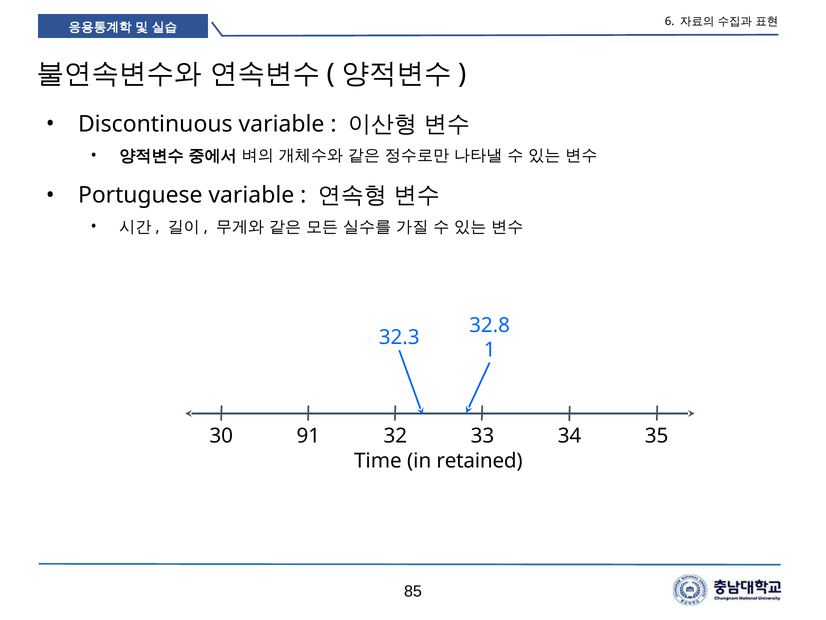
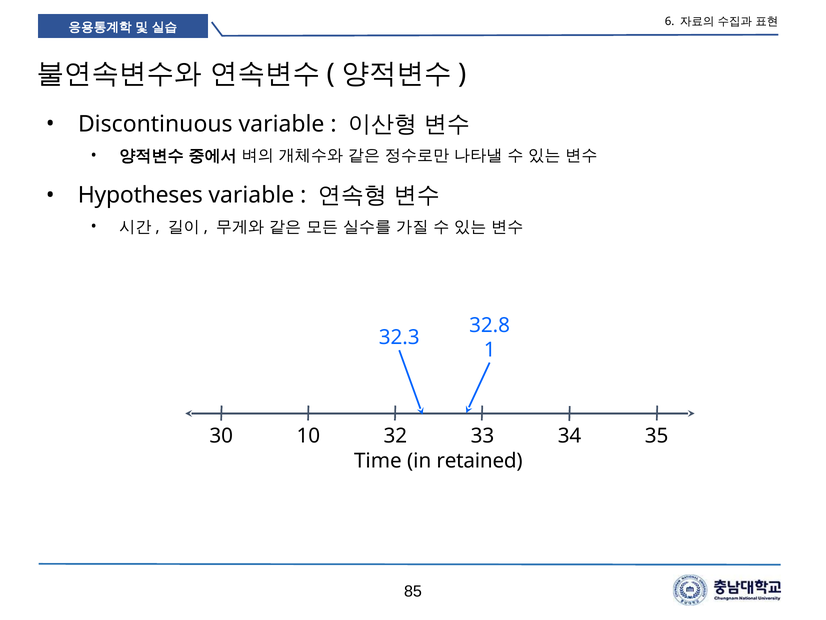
Portuguese: Portuguese -> Hypotheses (140, 195)
91: 91 -> 10 (308, 436)
